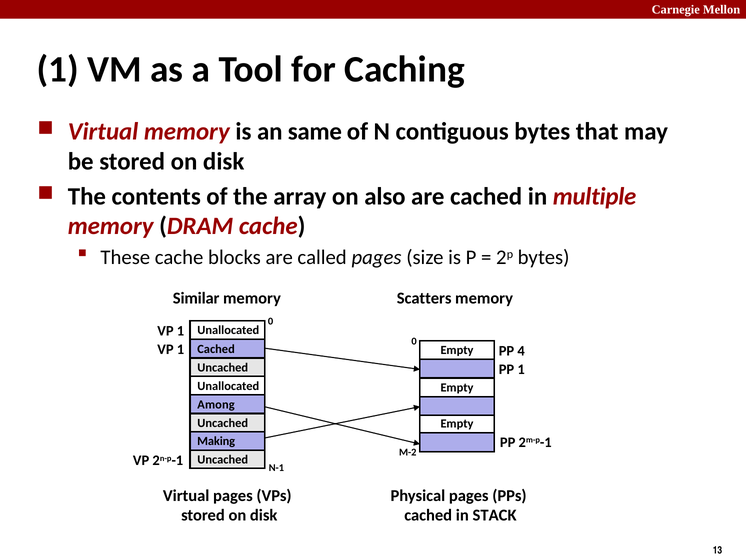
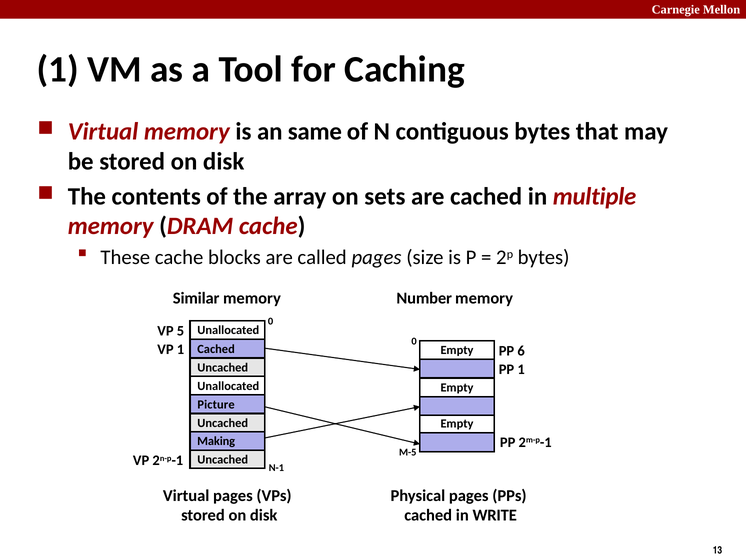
also: also -> sets (385, 196)
Scatters: Scatters -> Number (424, 298)
1: 1 -> 5 (181, 331)
4: 4 -> 6 (521, 351)
Among: Among -> Picture (216, 404)
M-2: M-2 -> M-5 (408, 452)
STACK: STACK -> WRITE (495, 515)
